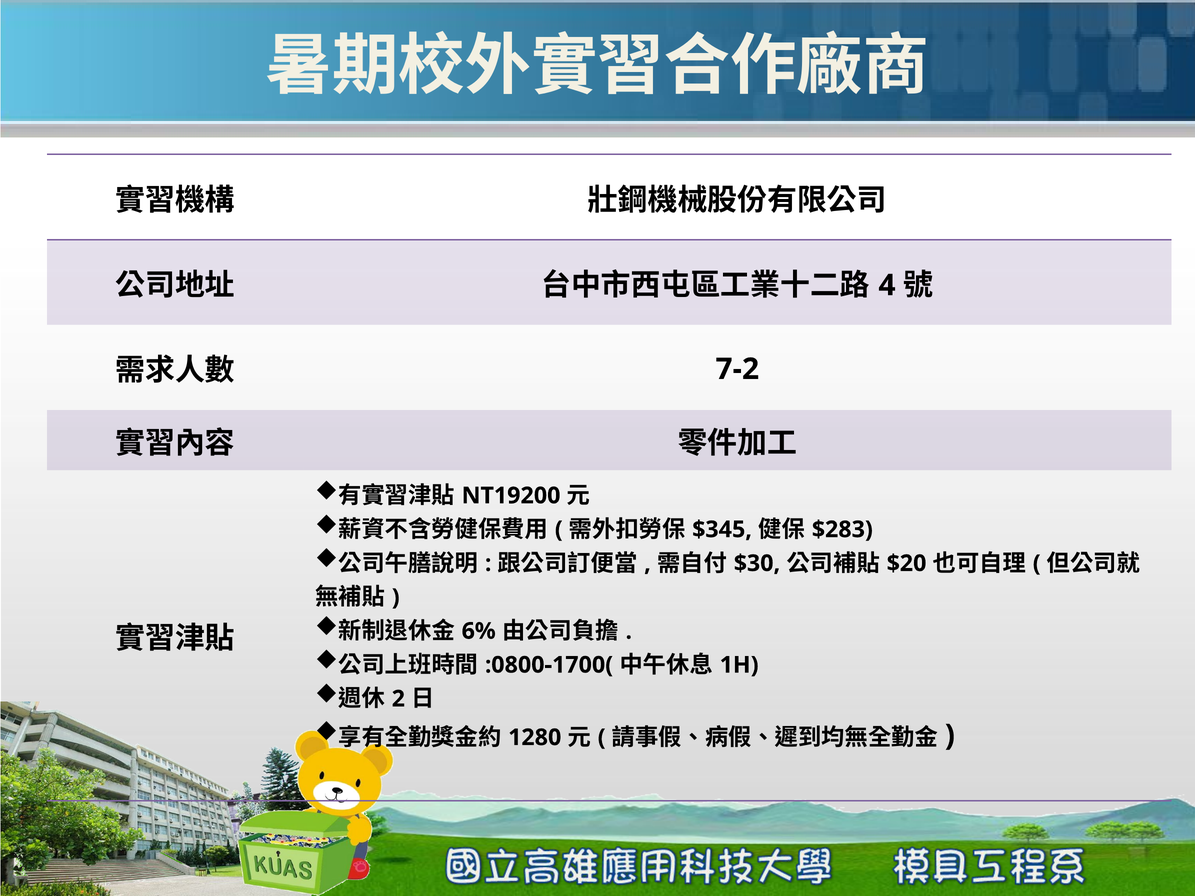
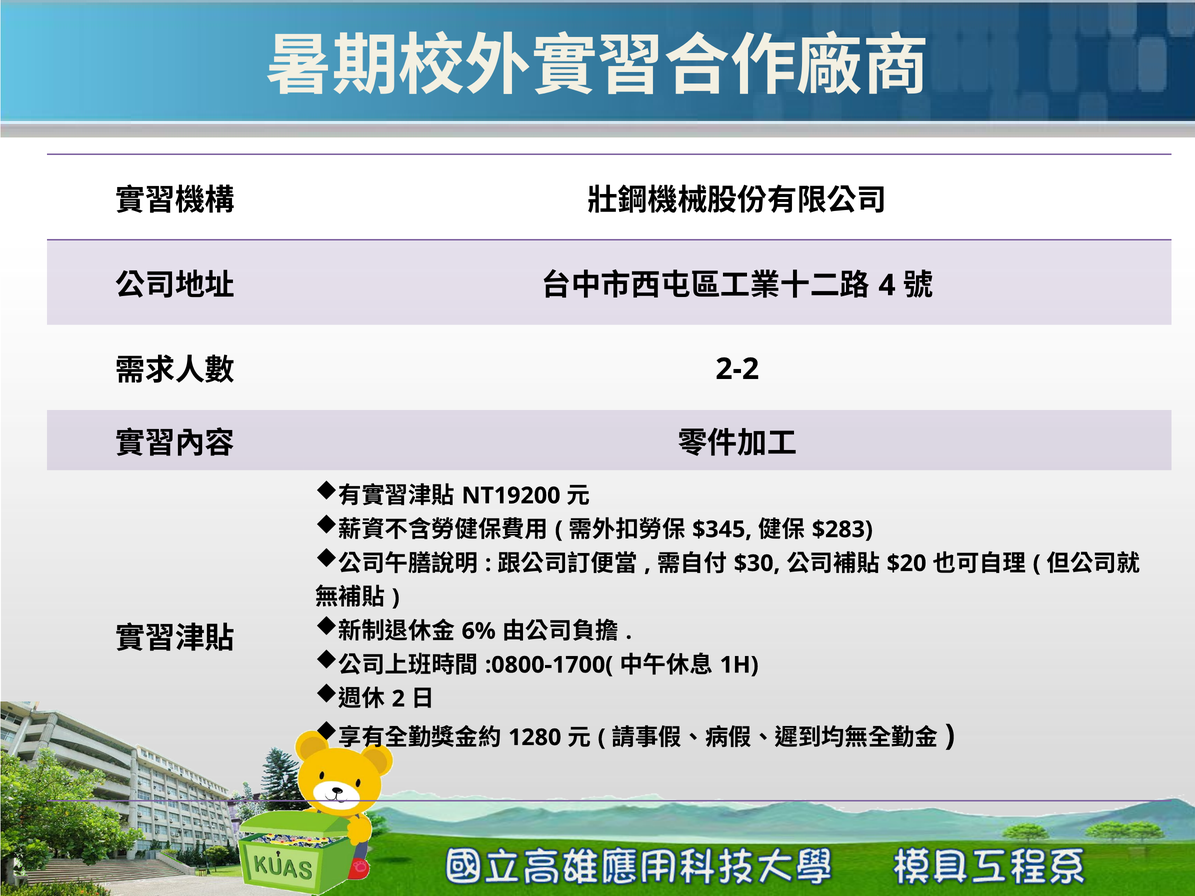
7-2: 7-2 -> 2-2 (737, 369)
